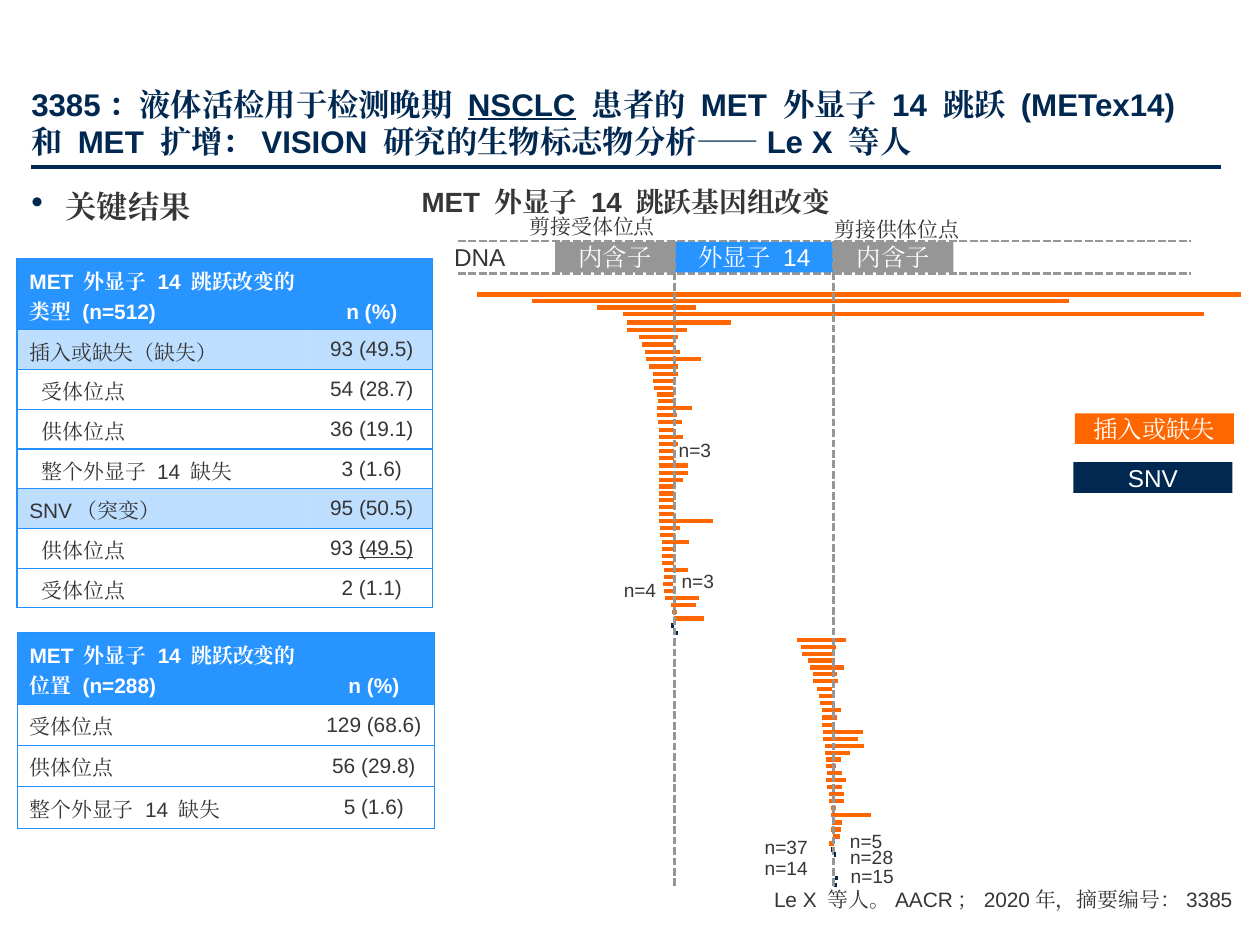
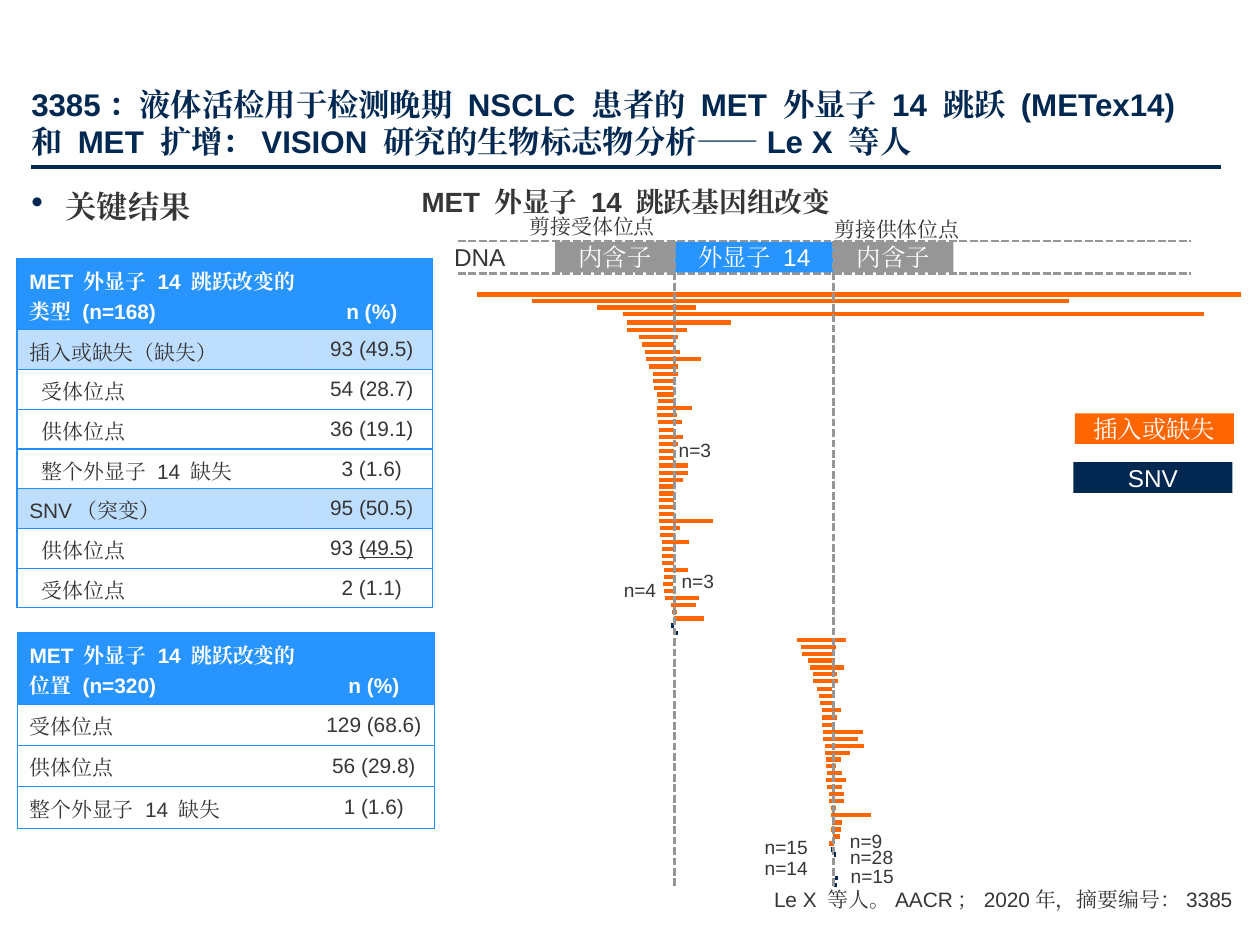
NSCLC underline: present -> none (522, 106)
n=512: n=512 -> n=168 (119, 312)
n=288: n=288 -> n=320 (119, 686)
5: 5 -> 1 (350, 808)
n=5: n=5 -> n=9 (866, 843)
n=37: n=37 -> n=15 (786, 848)
